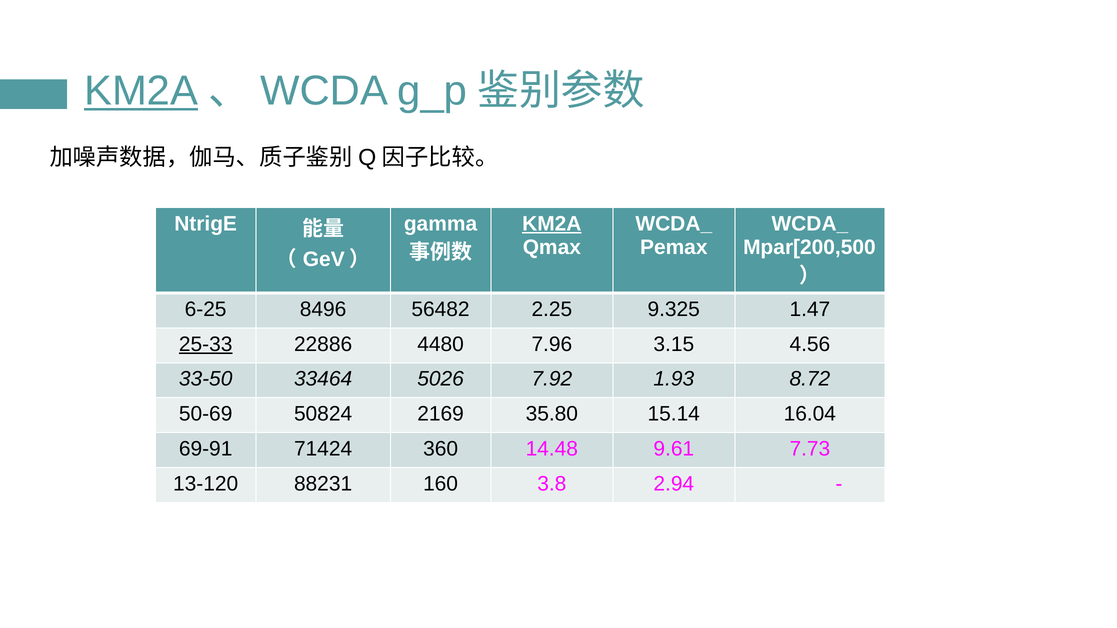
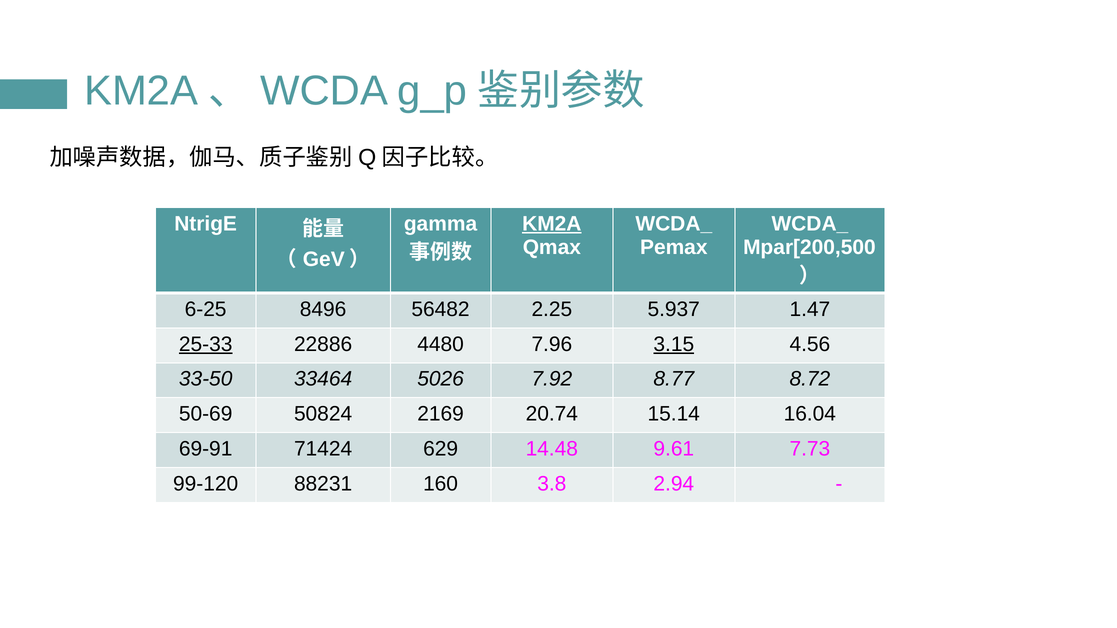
KM2A underline: present -> none (141, 91)
9.325: 9.325 -> 5.937 (674, 309)
3.15 underline: none -> present (674, 344)
1.93: 1.93 -> 8.77 (674, 379)
35.80: 35.80 -> 20.74 (552, 414)
360: 360 -> 629 (441, 449)
13-120: 13-120 -> 99-120 (206, 484)
